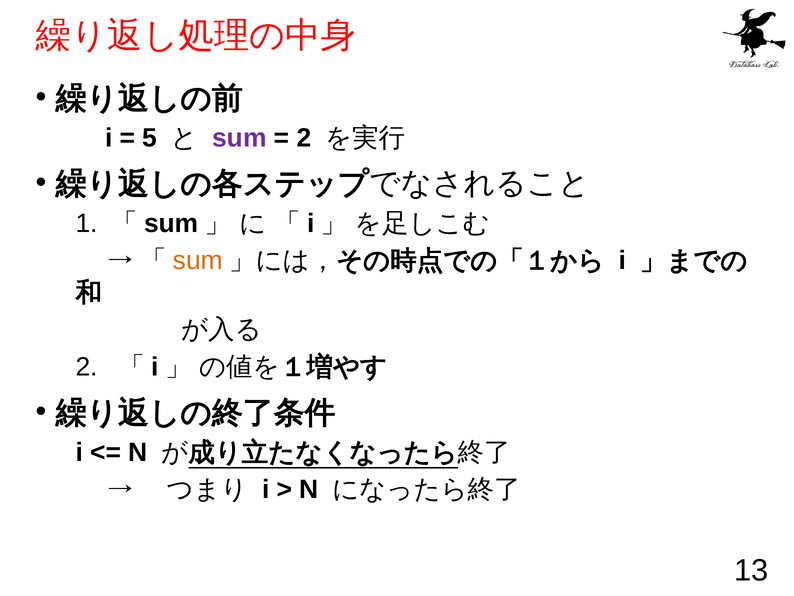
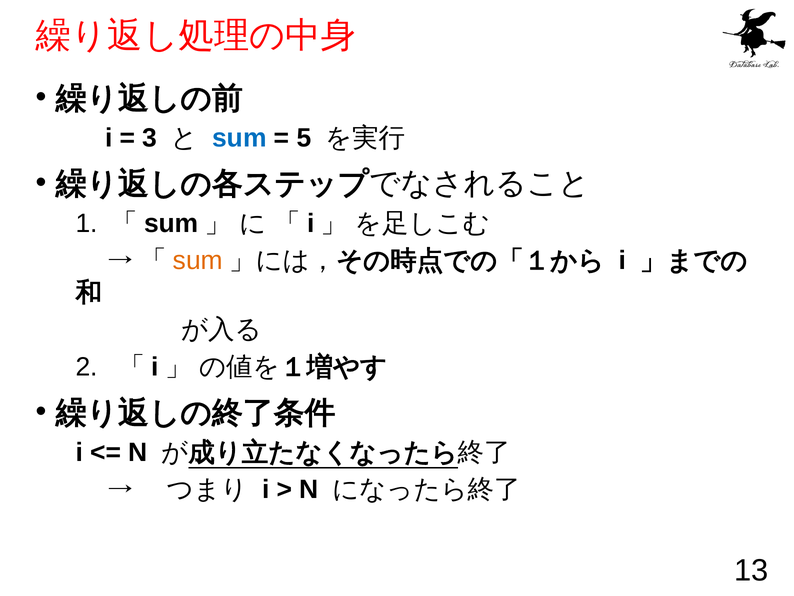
5: 5 -> 3 (150, 138)
sum colour: purple -> blue (239, 138)
2: 2 -> 5 (304, 138)
